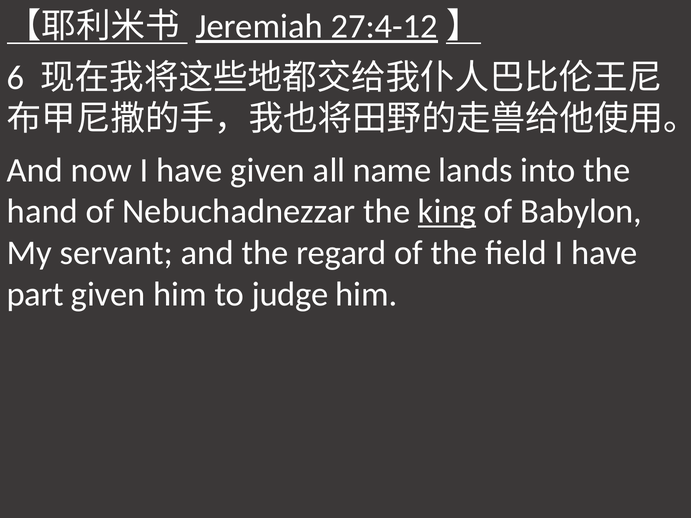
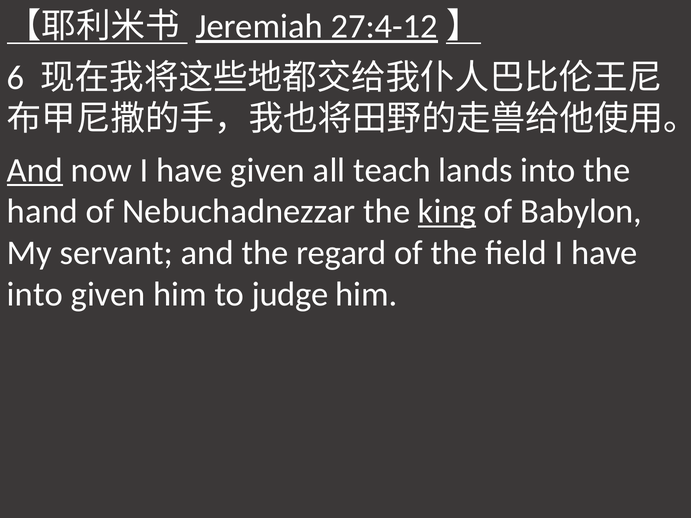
And underline: none -> present (35, 170)
name: name -> teach (392, 170)
part: part -> into (35, 295)
